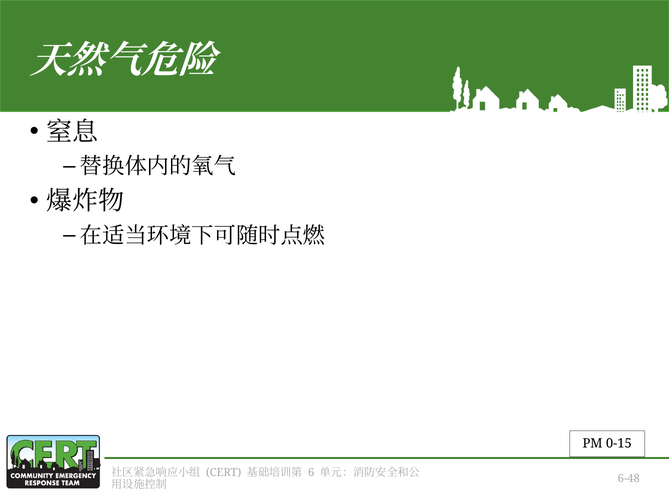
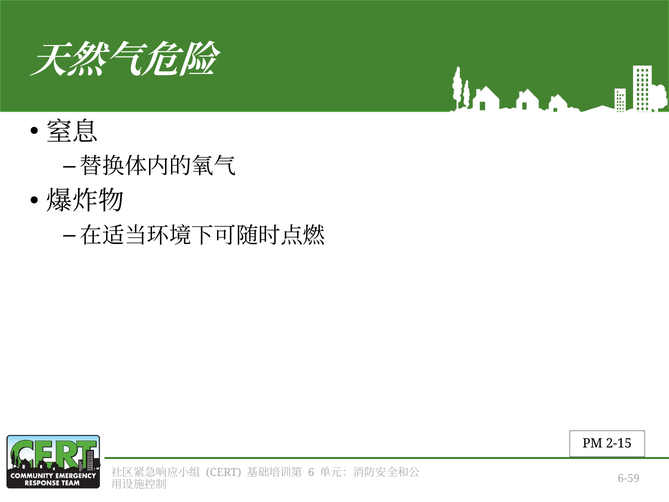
0-15: 0-15 -> 2-15 (619, 443)
6-48: 6-48 -> 6-59 (629, 478)
